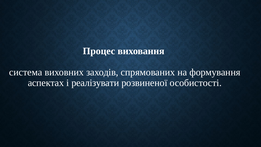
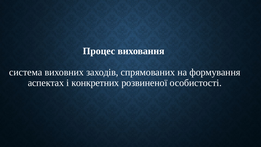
реалізувати: реалізувати -> конкретних (95, 83)
